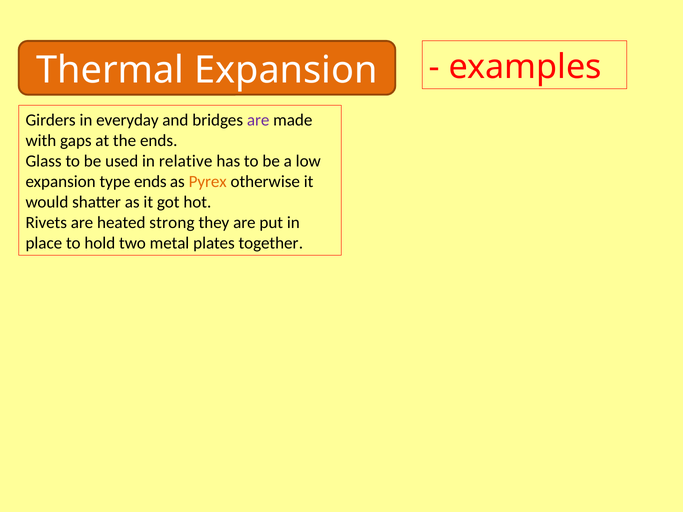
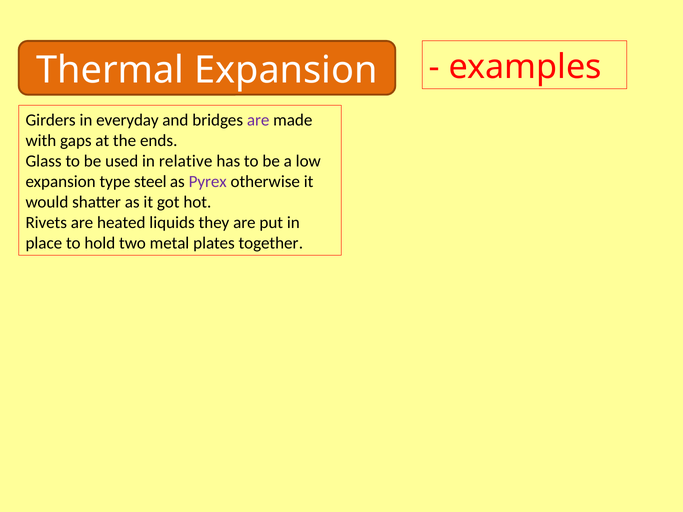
type ends: ends -> steel (150, 182)
Pyrex colour: orange -> purple (208, 182)
strong: strong -> liquids (172, 223)
